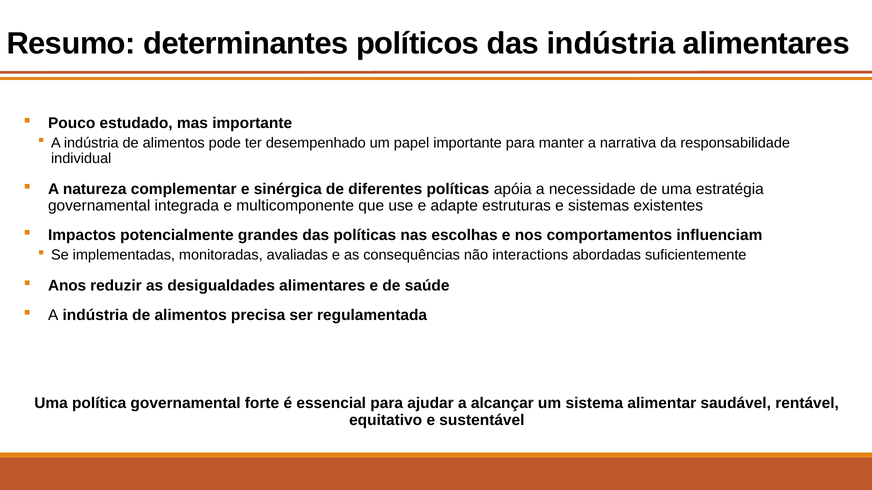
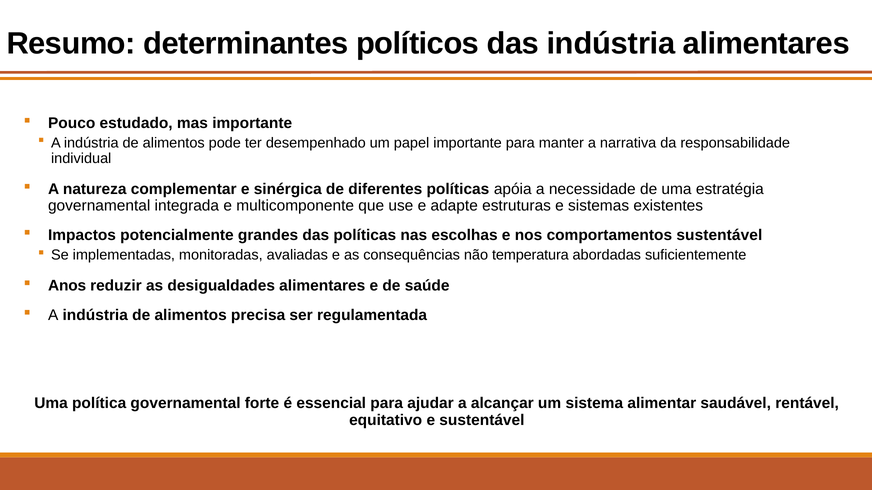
comportamentos influenciam: influenciam -> sustentável (719, 235)
interactions: interactions -> temperatura (530, 255)
